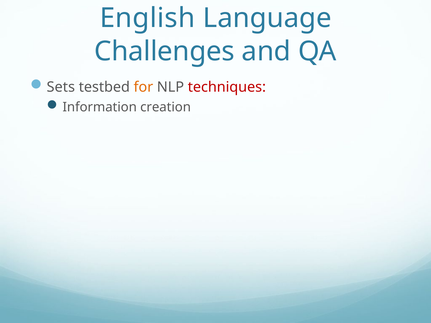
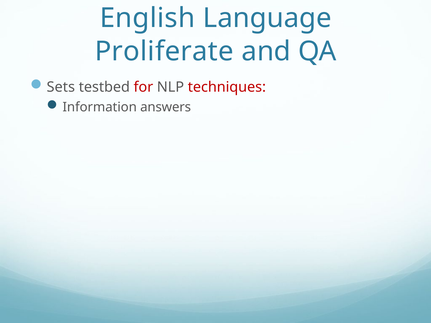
Challenges: Challenges -> Proliferate (164, 51)
for colour: orange -> red (143, 87)
creation: creation -> answers (166, 107)
